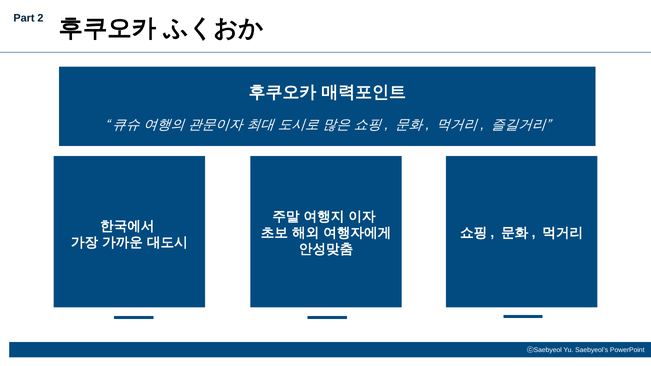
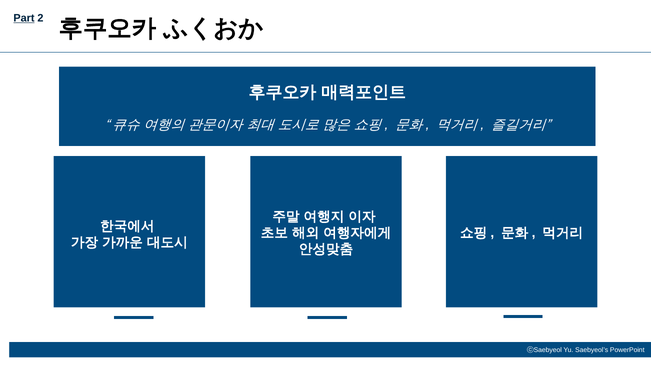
Part underline: none -> present (24, 18)
